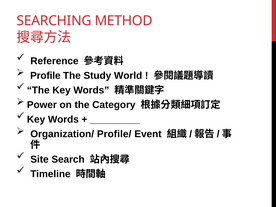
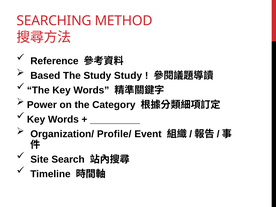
Profile: Profile -> Based (45, 76)
Study World: World -> Study (128, 76)
